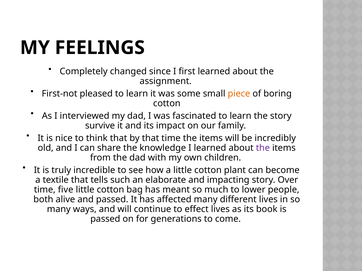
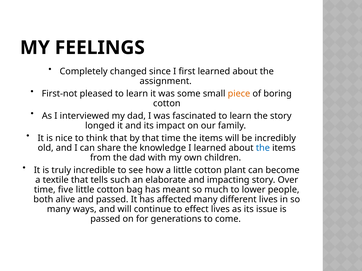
survive: survive -> longed (100, 126)
the colour: purple -> blue (263, 148)
book: book -> issue (267, 209)
